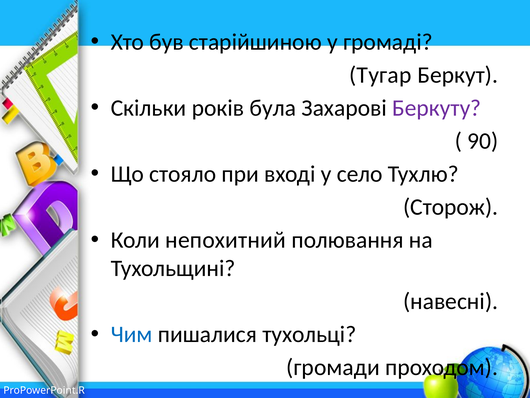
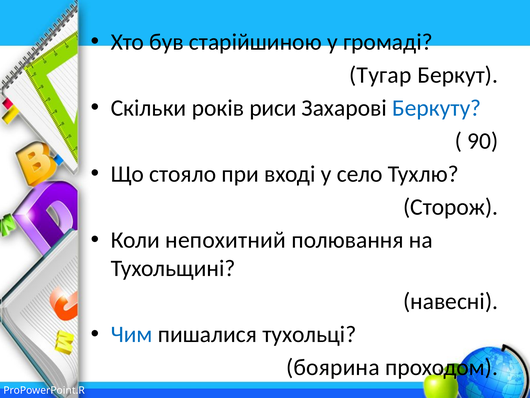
була: була -> риси (273, 108)
Беркуту colour: purple -> blue (437, 108)
громади: громади -> боярина (333, 367)
